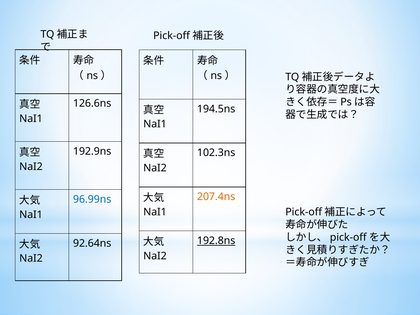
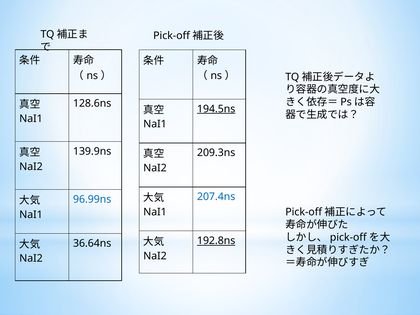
126.6ns: 126.6ns -> 128.6ns (92, 103)
194.5ns underline: none -> present (216, 109)
192.9ns: 192.9ns -> 139.9ns (92, 151)
102.3ns: 102.3ns -> 209.3ns (216, 153)
207.4ns colour: orange -> blue (216, 197)
92.64ns: 92.64ns -> 36.64ns (92, 243)
